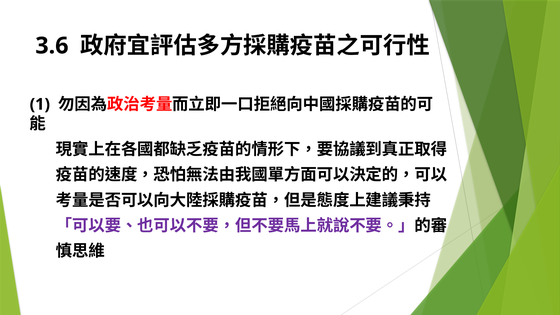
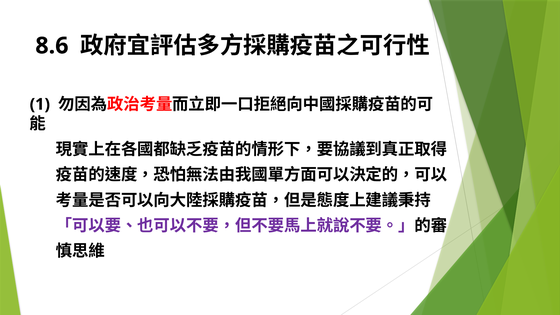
3.6: 3.6 -> 8.6 (52, 46)
